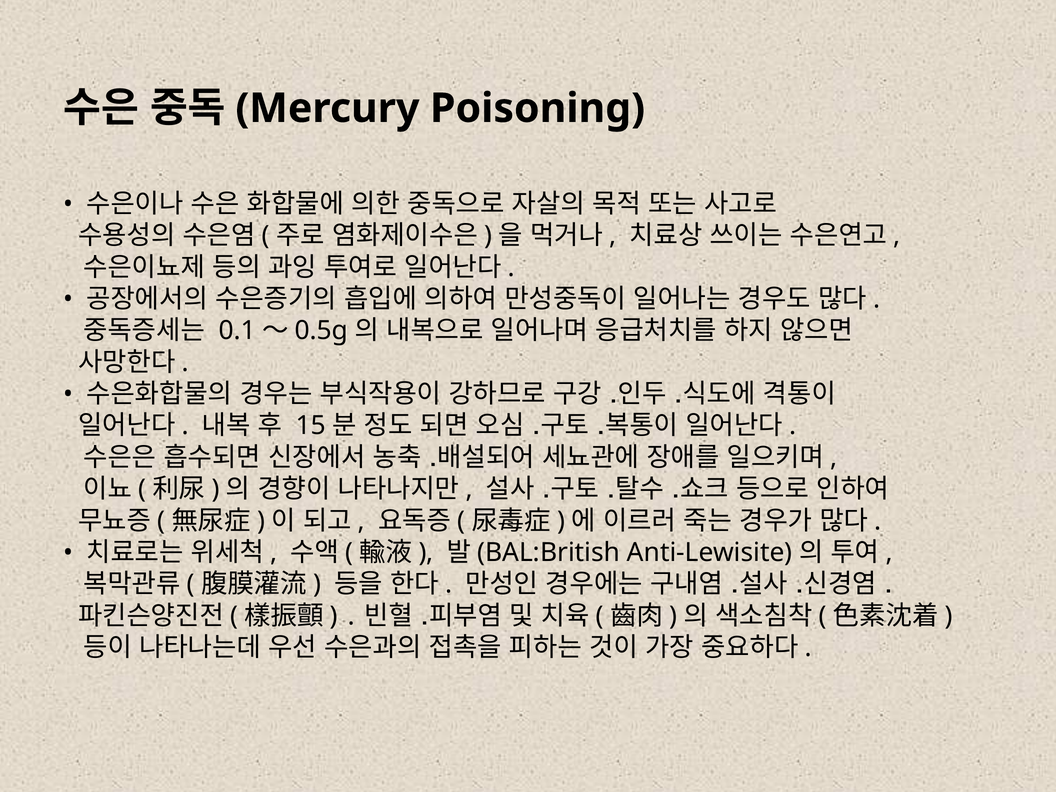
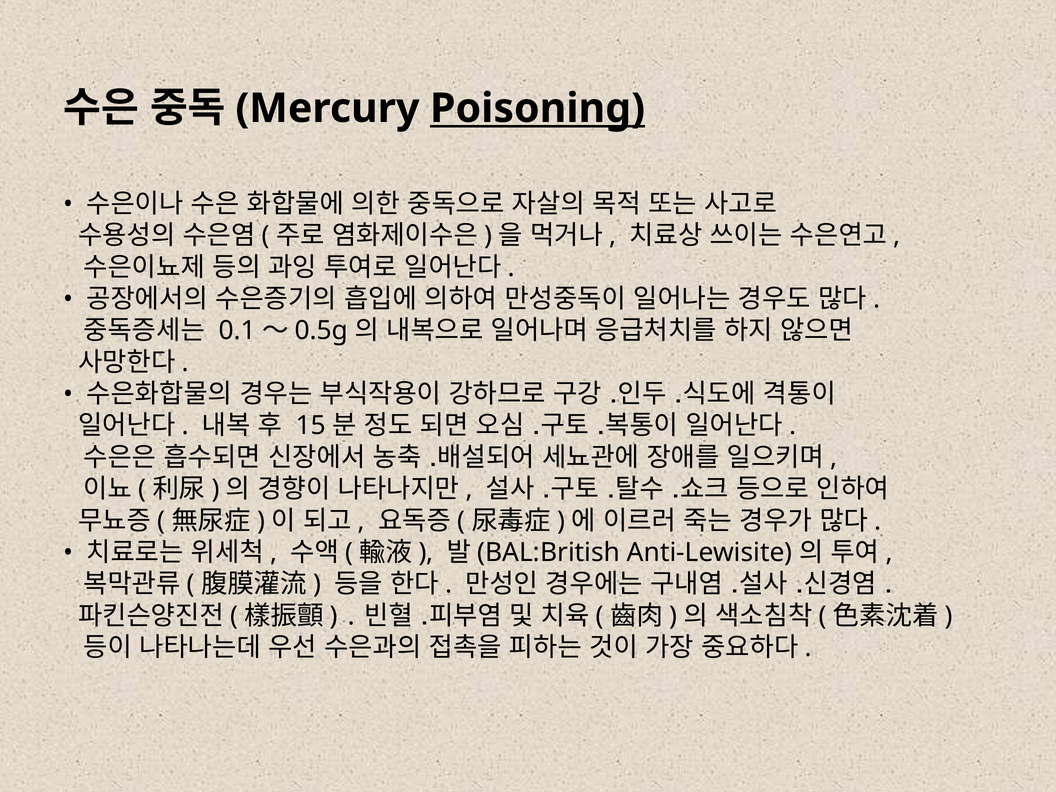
Poisoning underline: none -> present (538, 108)
